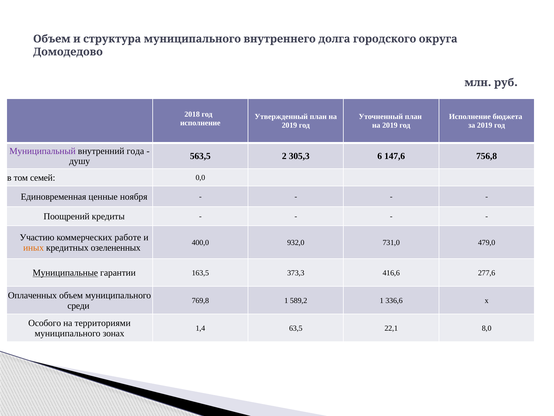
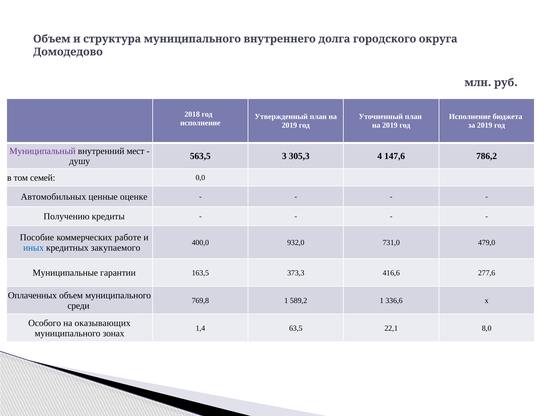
года: года -> мест (136, 151)
2: 2 -> 3 (284, 156)
6: 6 -> 4 (380, 156)
756,8: 756,8 -> 786,2 (487, 156)
Единовременная: Единовременная -> Автомобильных (53, 196)
ноября: ноября -> оценке (134, 196)
Поощрений: Поощрений -> Получению (67, 216)
Участию: Участию -> Пособие (37, 237)
иных colour: orange -> blue (34, 247)
озелененных: озелененных -> закупаемого (116, 247)
Муниципальные underline: present -> none (65, 273)
территориями: территориями -> оказывающих (103, 323)
